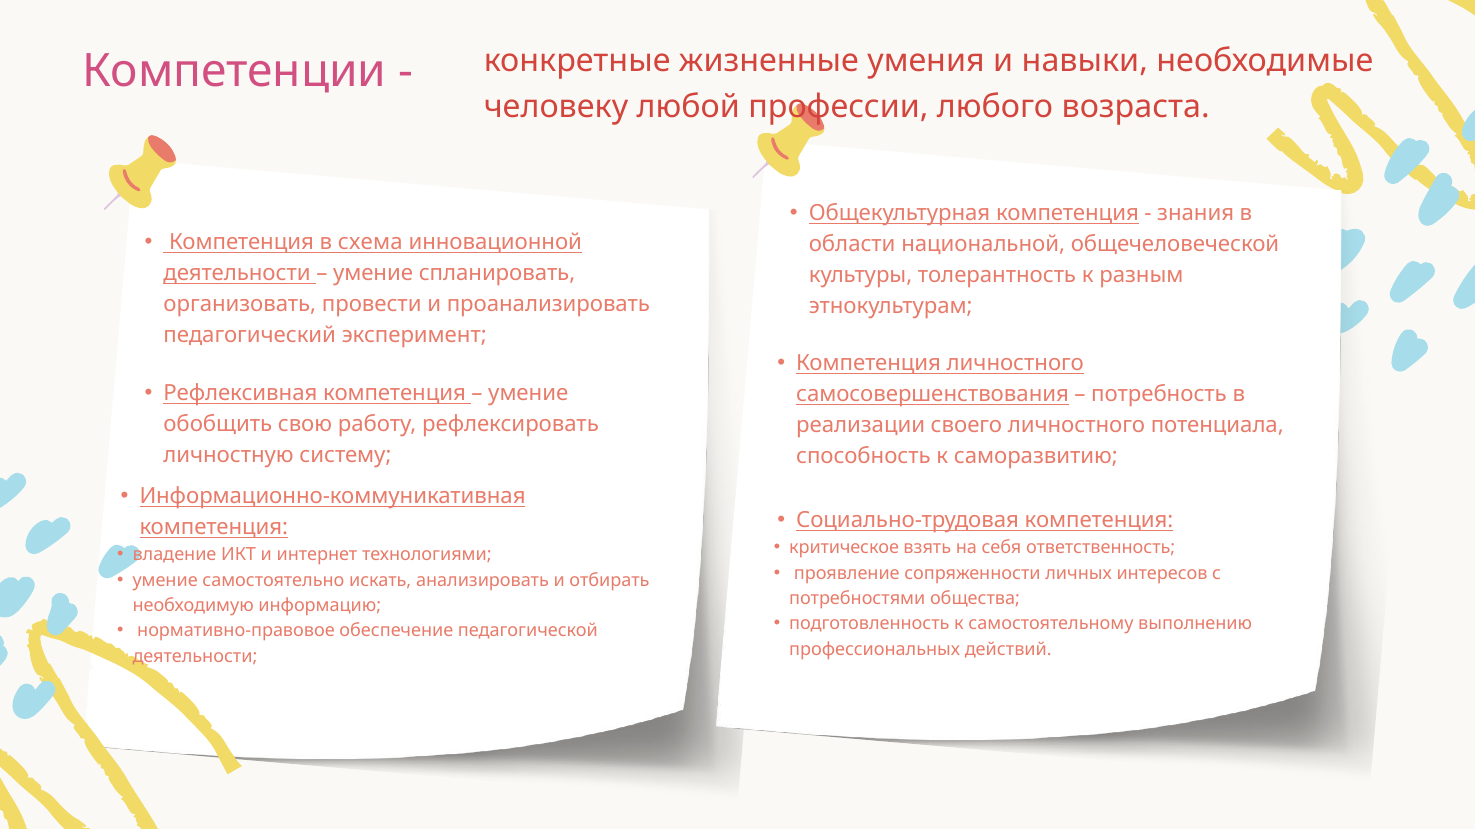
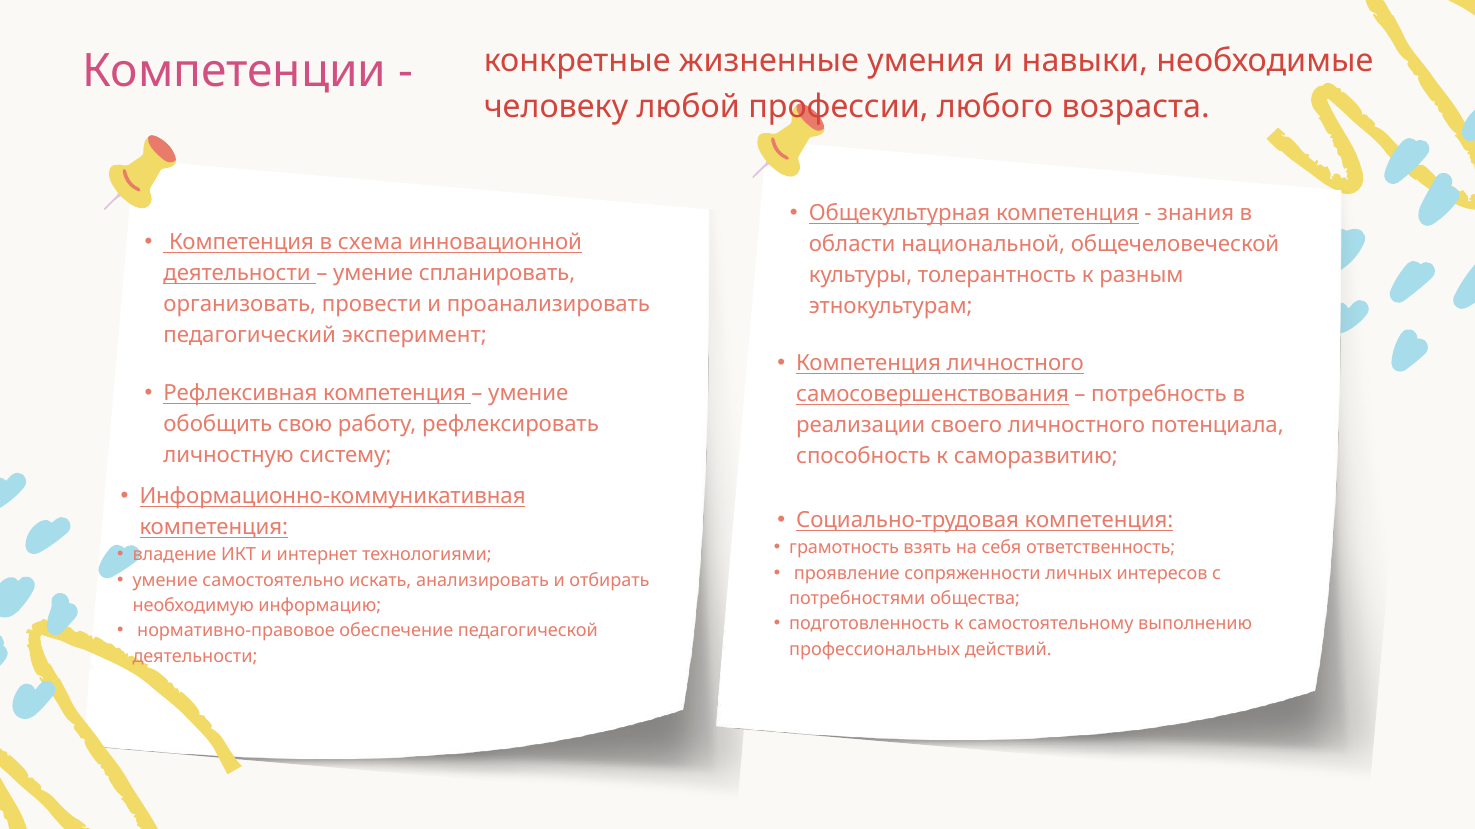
критическое: критическое -> грамотность (844, 548)
